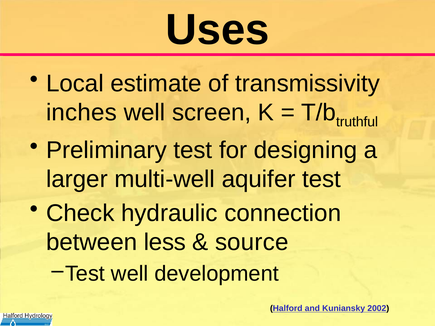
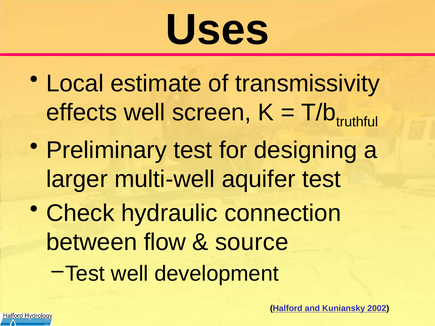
inches: inches -> effects (82, 113)
less: less -> flow (165, 242)
